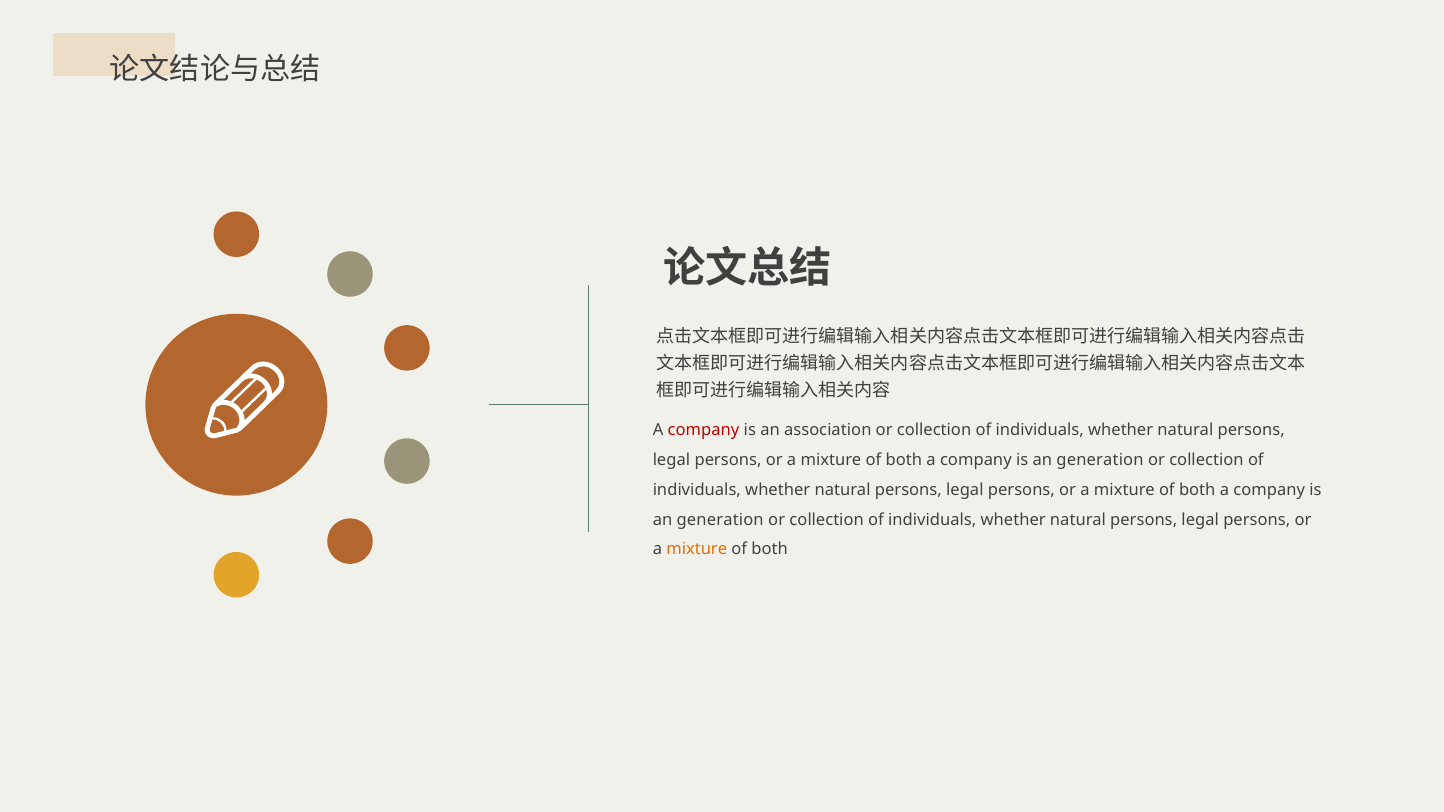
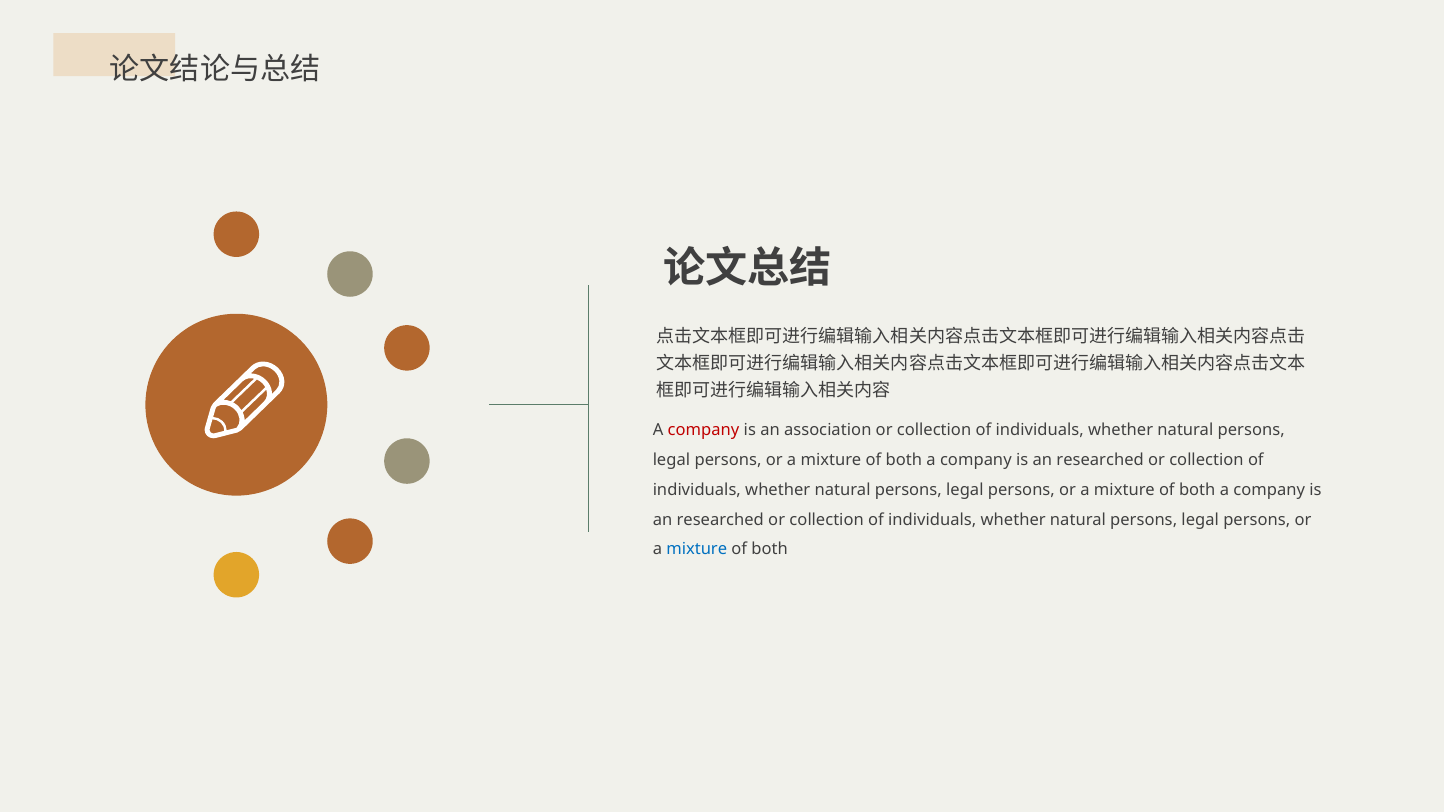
generation: generation -> researched (1100, 460)
generation: generation -> researched (720, 520)
mixture colour: orange -> blue (697, 550)
